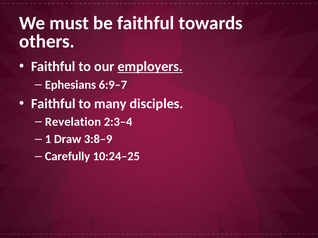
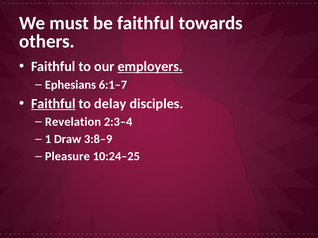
6:9–7: 6:9–7 -> 6:1–7 (113, 85)
Faithful underline: none -> present (53, 104)
many: many -> delay (110, 104)
Carefully: Carefully -> Pleasure (67, 157)
